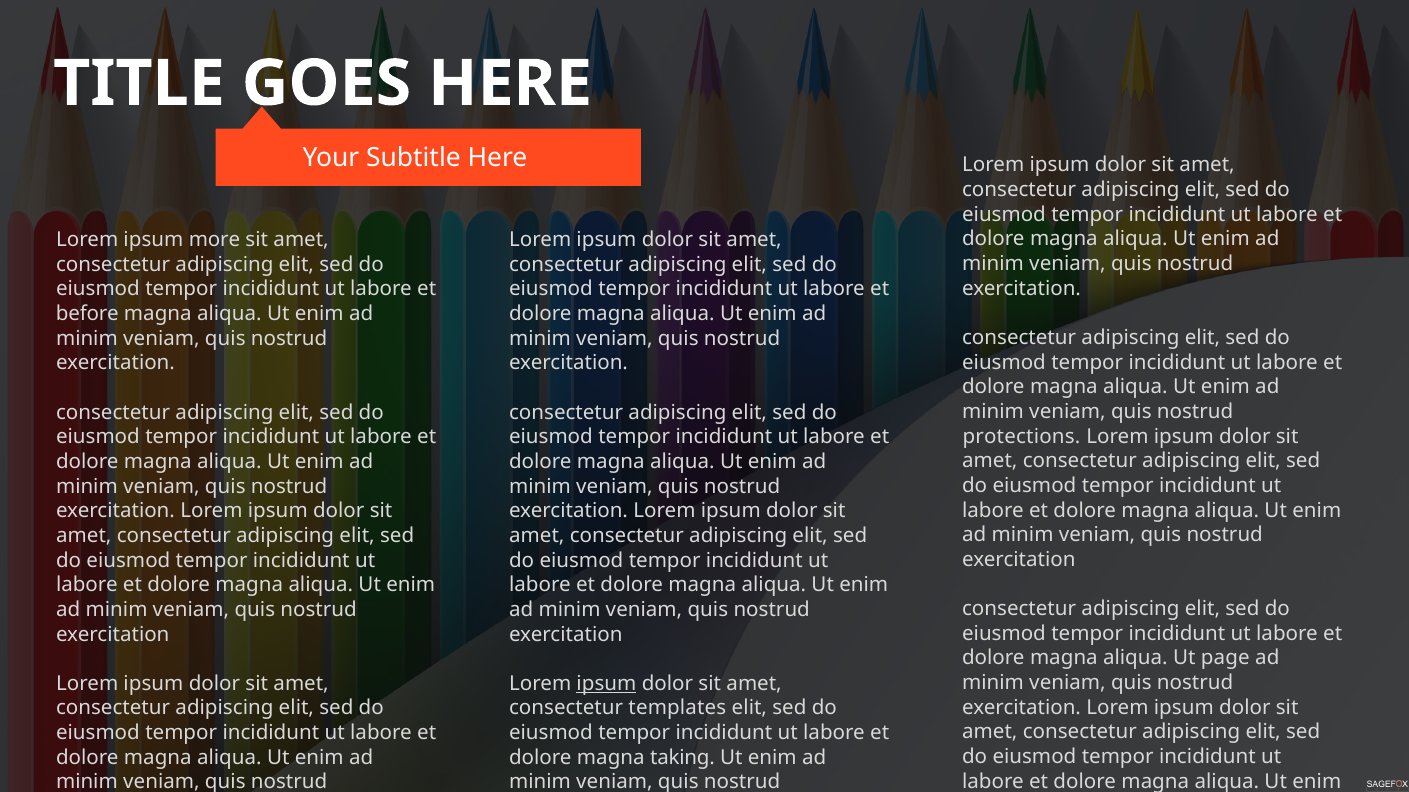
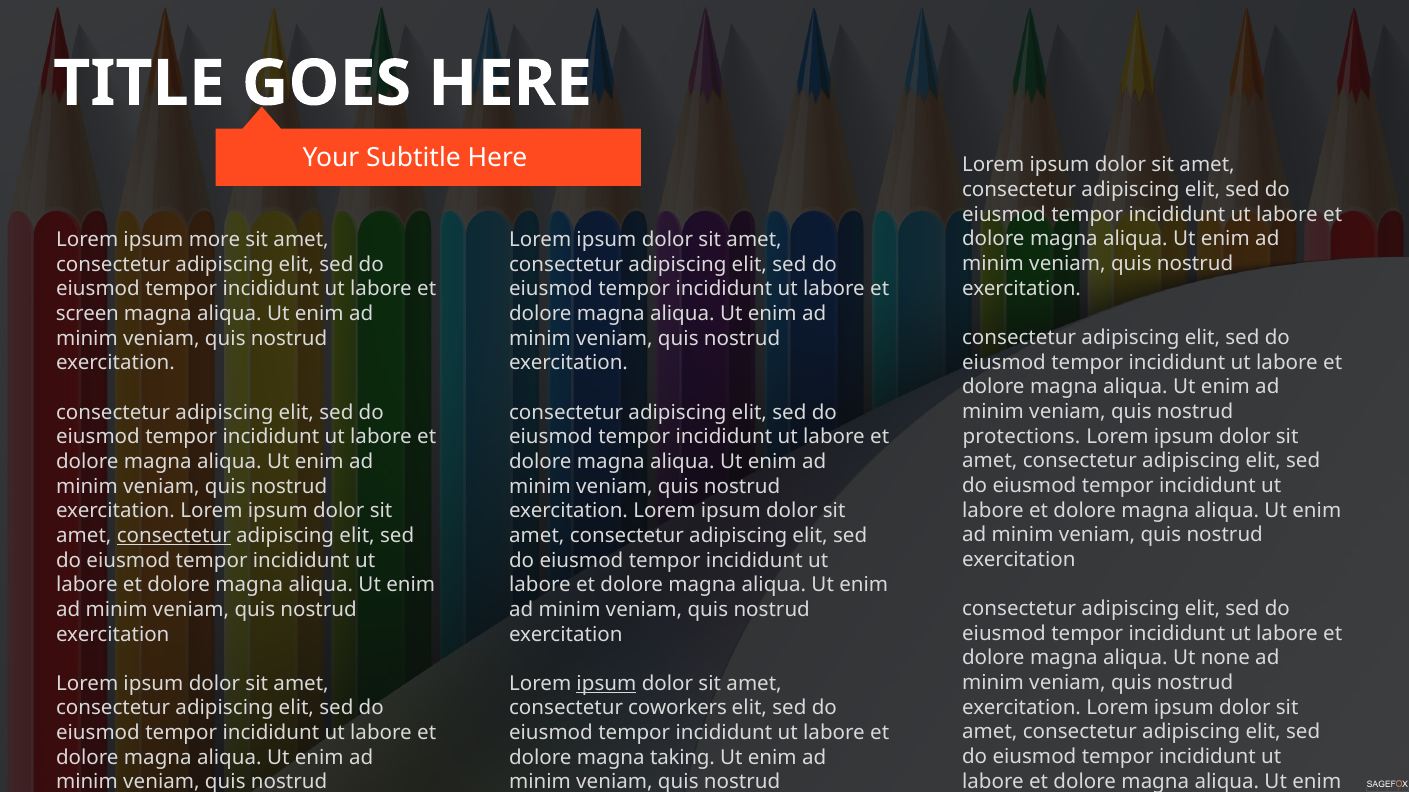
before: before -> screen (87, 314)
consectetur underline: none -> present (174, 536)
page: page -> none (1225, 659)
templates: templates -> coworkers (678, 709)
